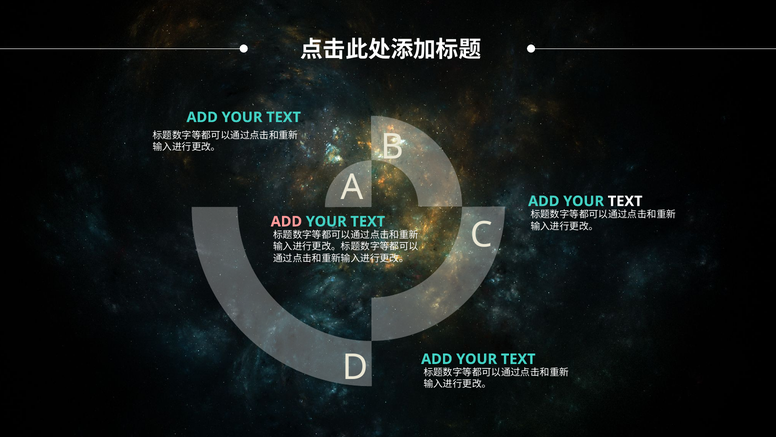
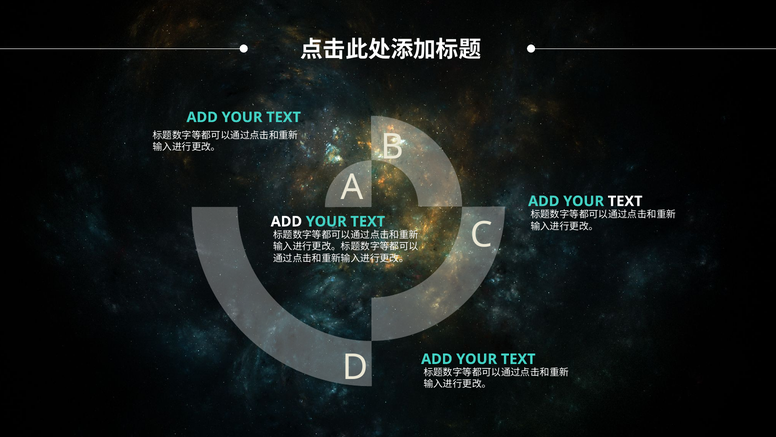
ADD colour: pink -> white (286, 221)
